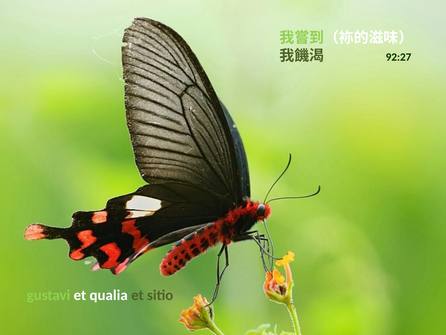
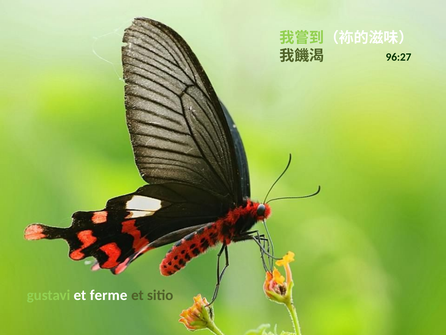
92:27: 92:27 -> 96:27 (399, 57)
qualia: qualia -> ferme (109, 295)
